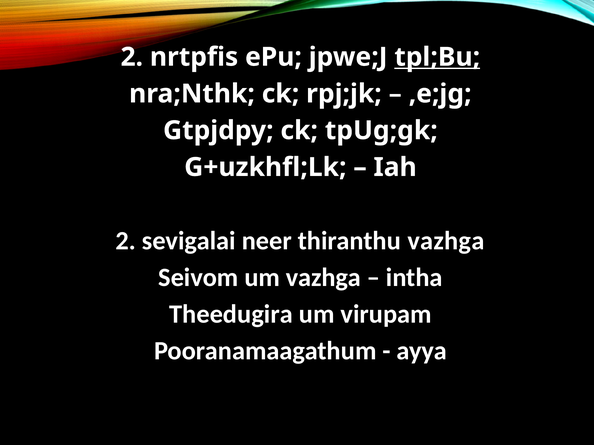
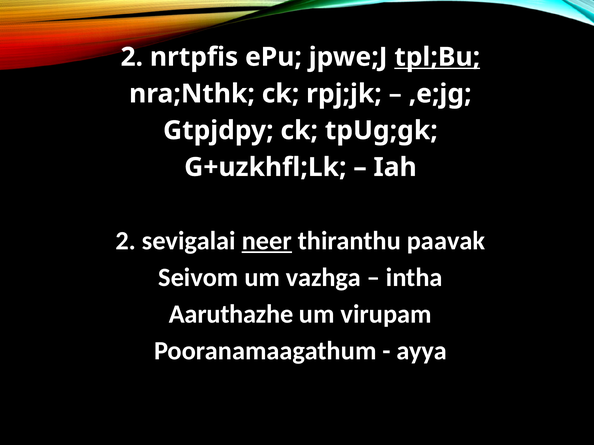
neer underline: none -> present (267, 241)
thiranthu vazhga: vazhga -> paavak (446, 241)
Theedugira: Theedugira -> Aaruthazhe (231, 315)
